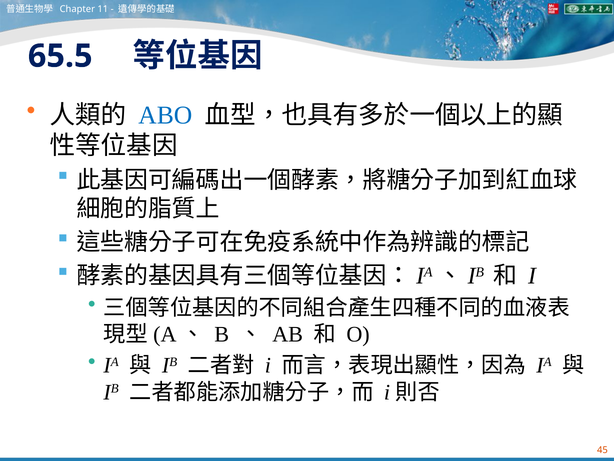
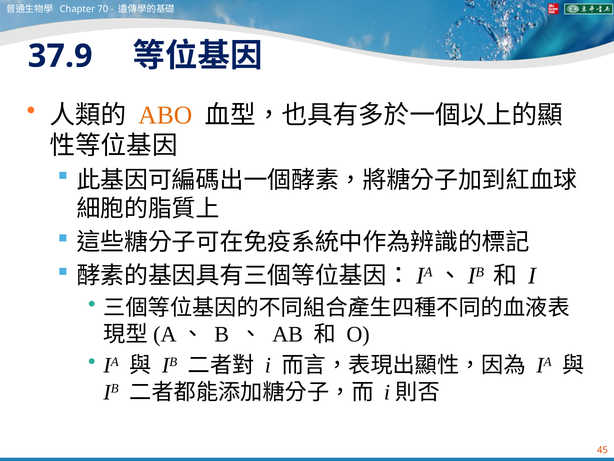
11: 11 -> 70 (103, 9)
65.5: 65.5 -> 37.9 (60, 56)
ABO colour: blue -> orange (165, 115)
